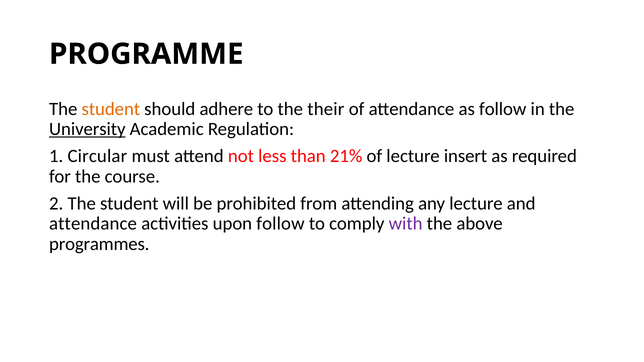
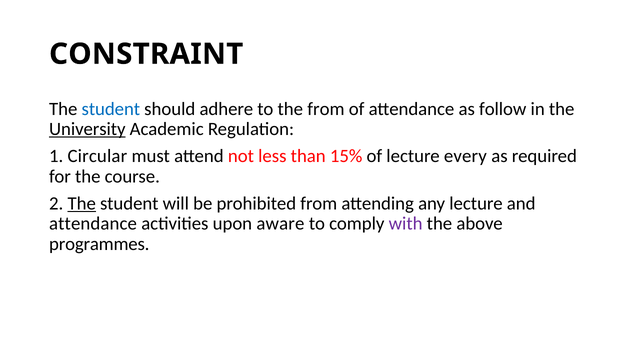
PROGRAMME: PROGRAMME -> CONSTRAINT (146, 54)
student colour: orange -> blue (111, 109)
the their: their -> from (326, 109)
21%: 21% -> 15% (346, 156)
insert: insert -> every (465, 156)
The underline: none -> present (82, 203)
upon follow: follow -> aware (280, 224)
